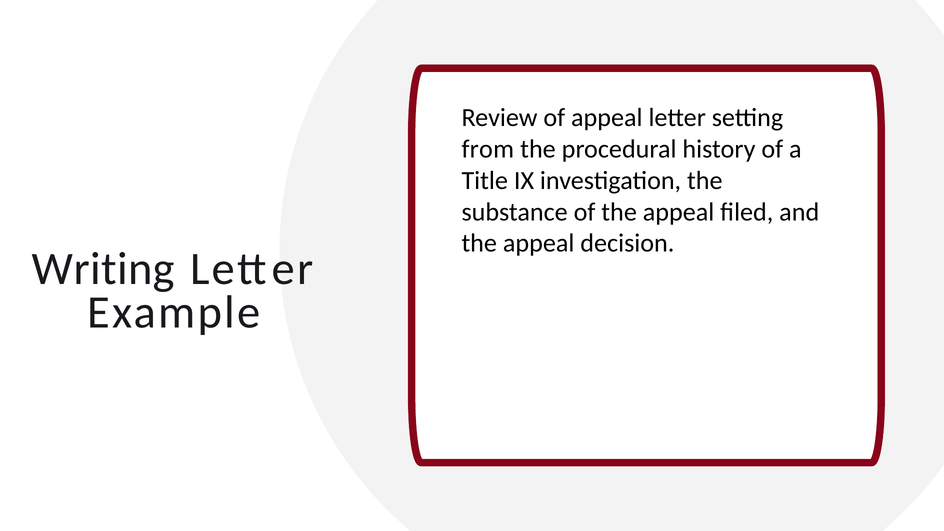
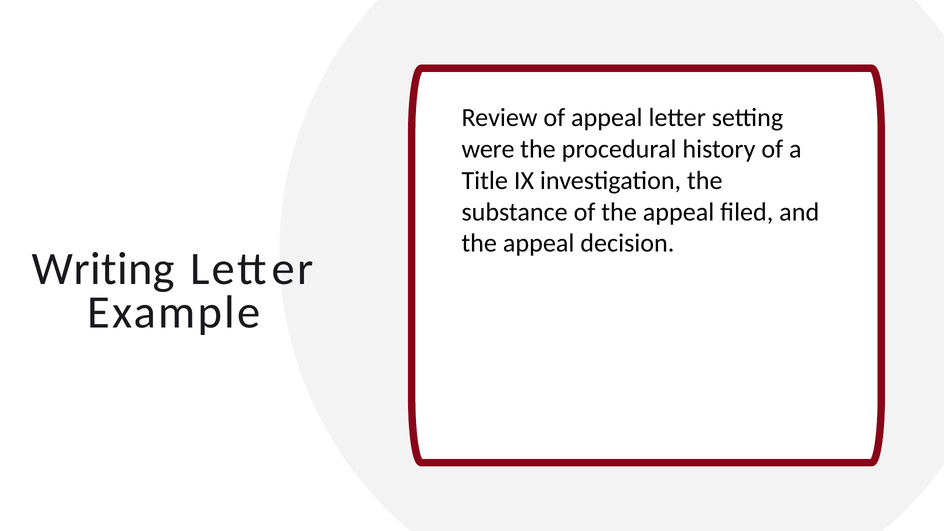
from: from -> were (488, 149)
